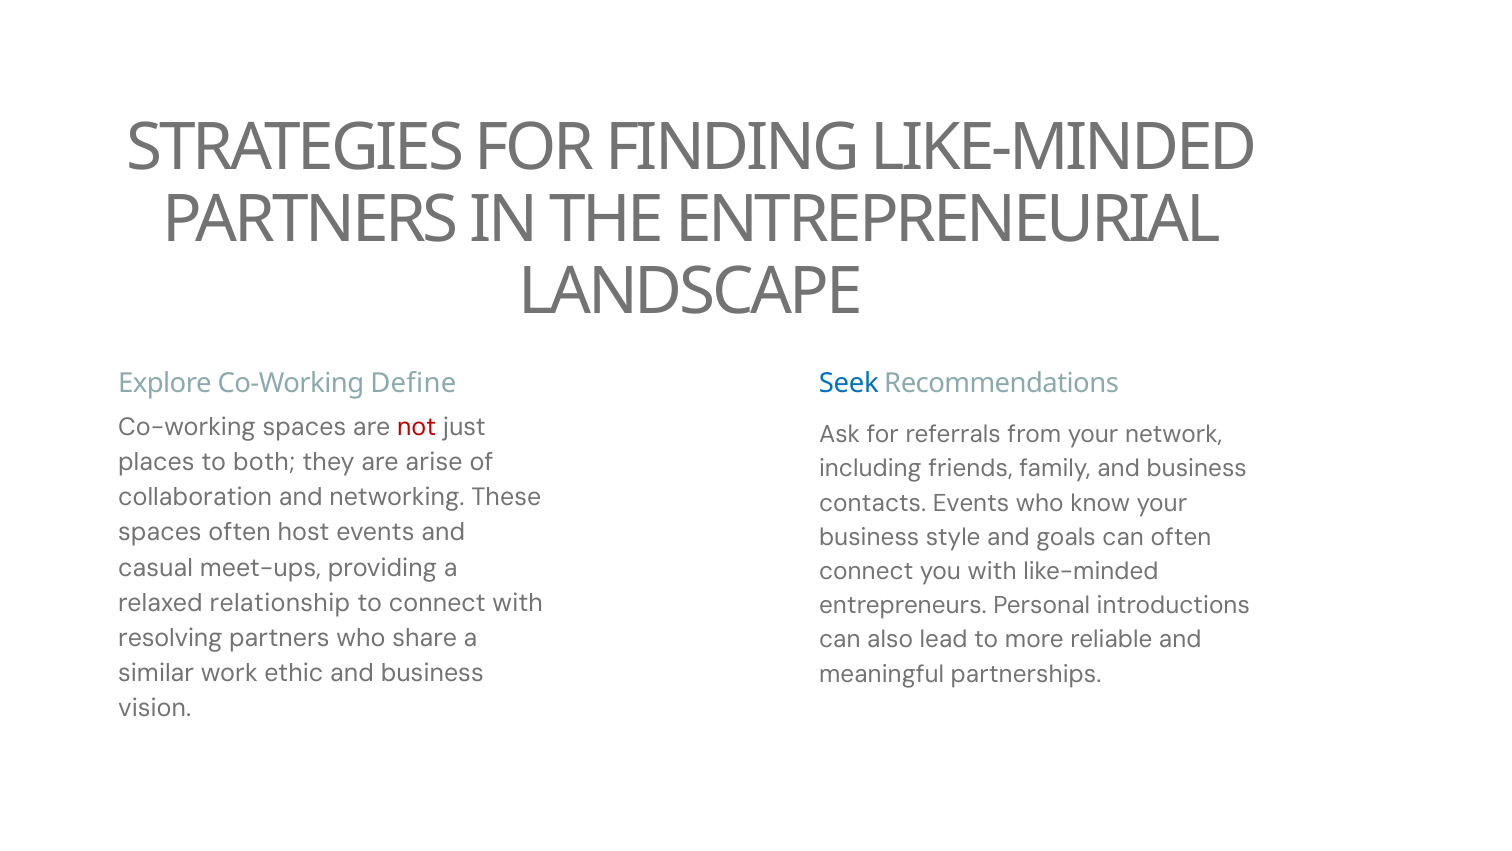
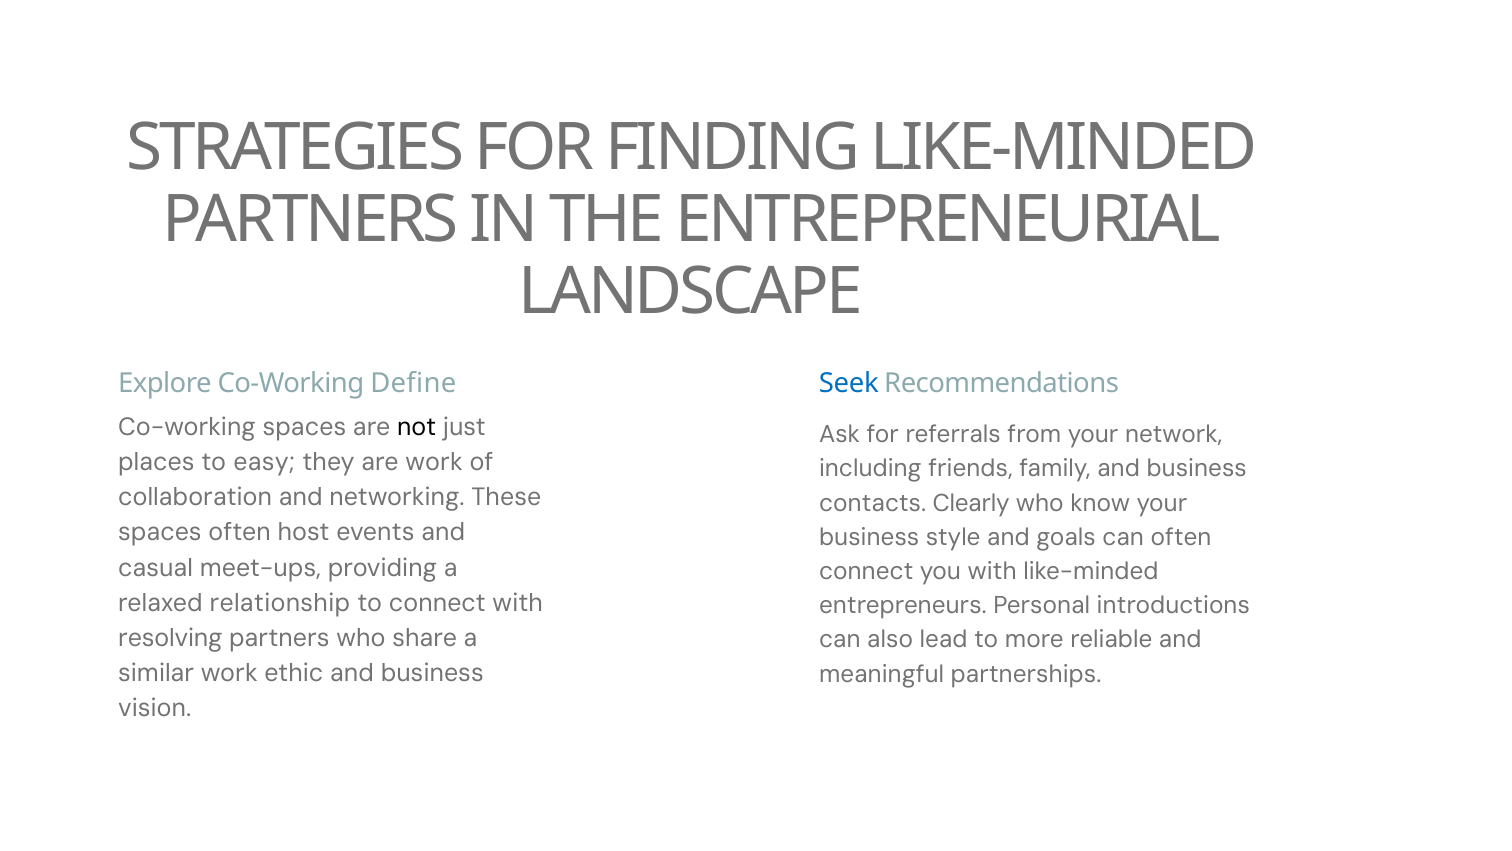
not colour: red -> black (417, 427)
both: both -> easy (264, 462)
are arise: arise -> work (434, 462)
contacts Events: Events -> Clearly (971, 503)
